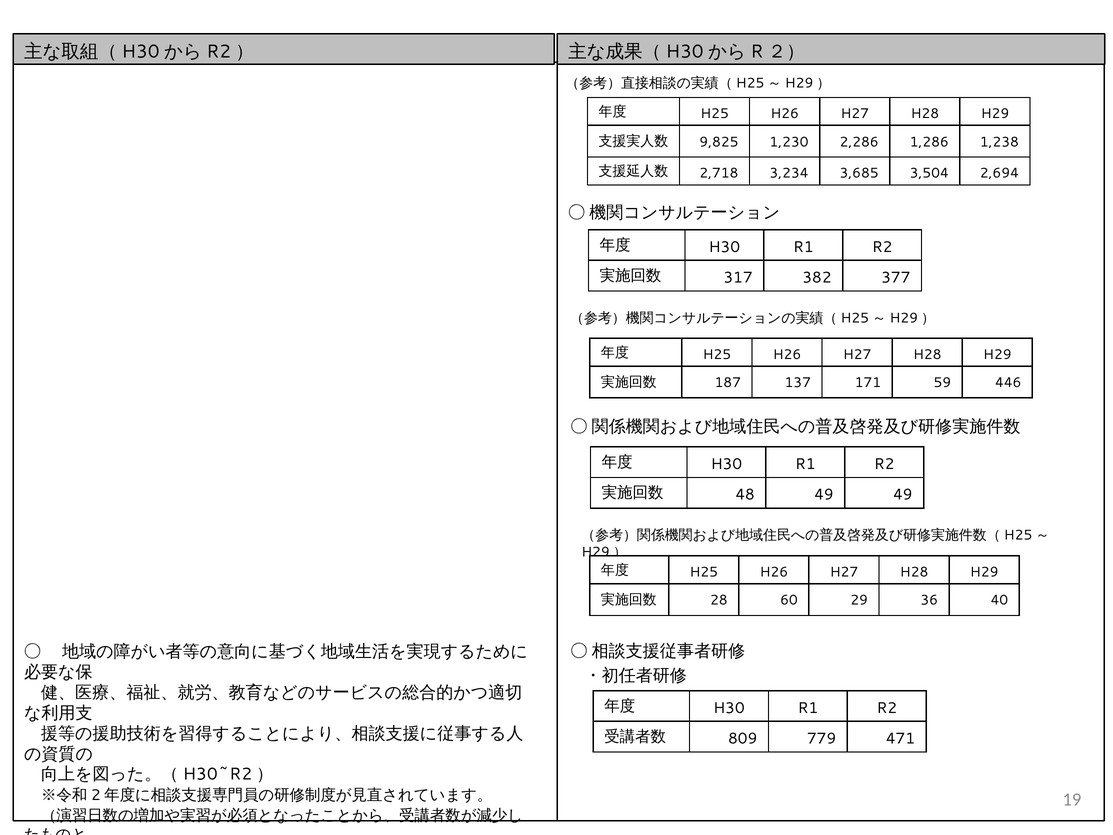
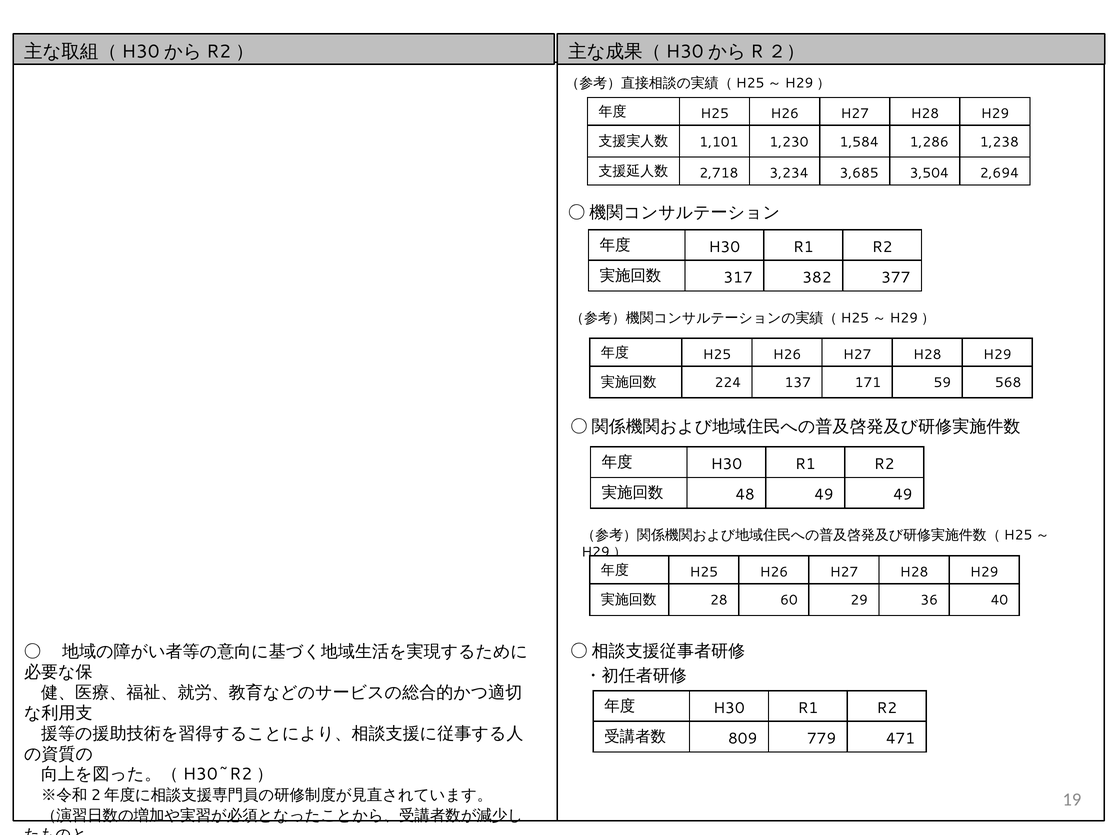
9,825: 9,825 -> 1,101 (719, 142)
2,286: 2,286 -> 1,584 (859, 142)
187: 187 -> 224 (728, 383)
446: 446 -> 568 (1008, 383)
